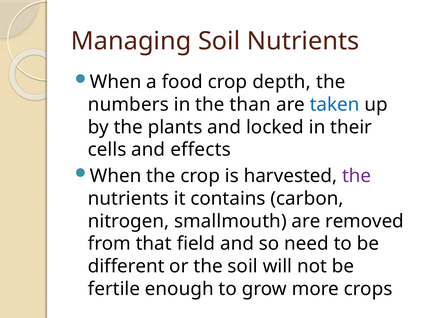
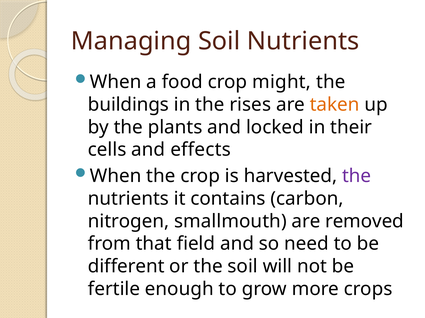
depth: depth -> might (282, 82)
numbers: numbers -> buildings (128, 105)
than: than -> rises (250, 105)
taken colour: blue -> orange (335, 105)
